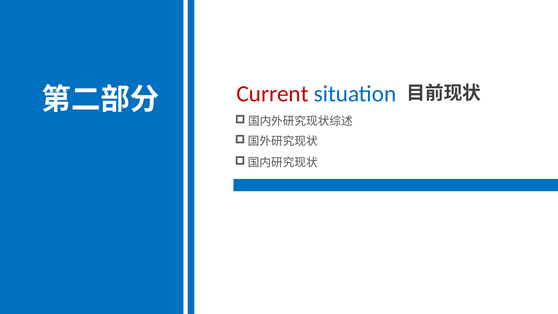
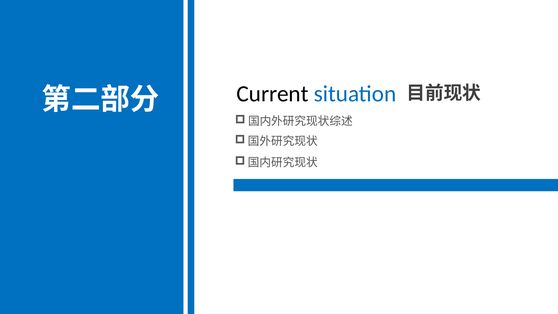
Current colour: red -> black (273, 94)
